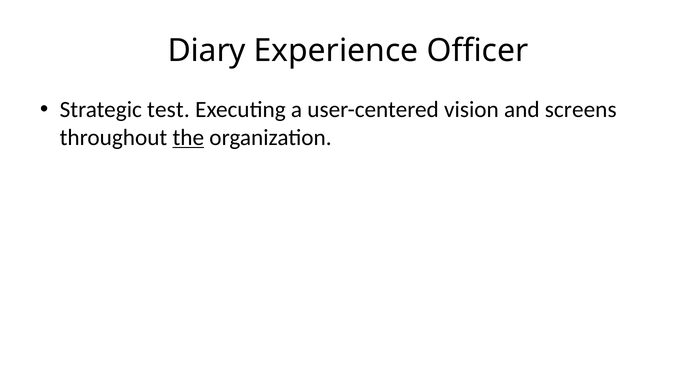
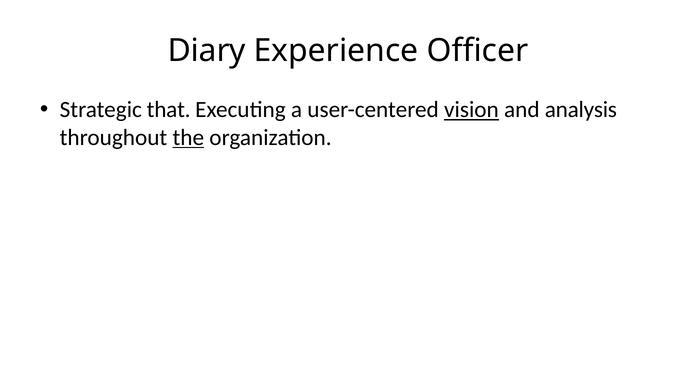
test: test -> that (169, 110)
vision underline: none -> present (471, 110)
screens: screens -> analysis (581, 110)
